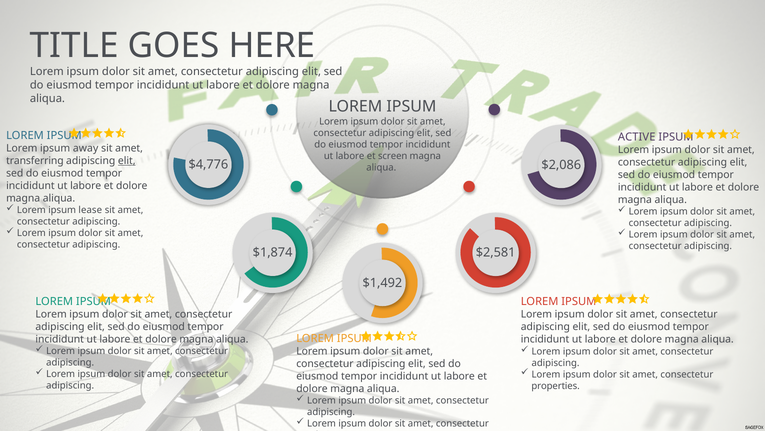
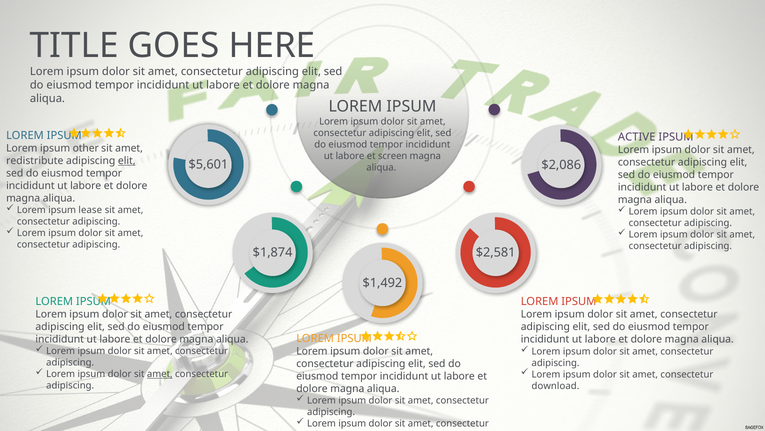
away: away -> other (86, 148)
transferring: transferring -> redistribute (35, 161)
$4,776: $4,776 -> $5,601 (208, 164)
amet underline: none -> present (160, 374)
properties: properties -> download (555, 385)
